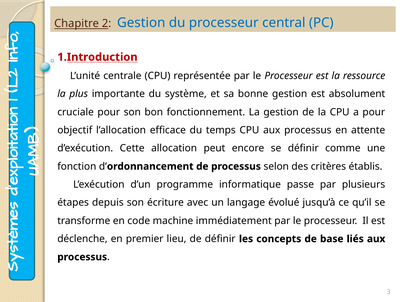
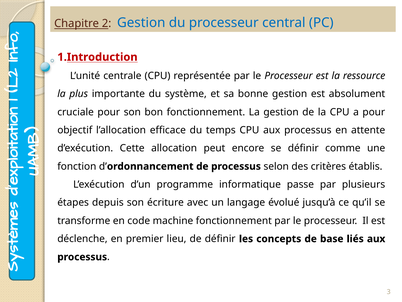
machine immédiatement: immédiatement -> fonctionnement (234, 220)
